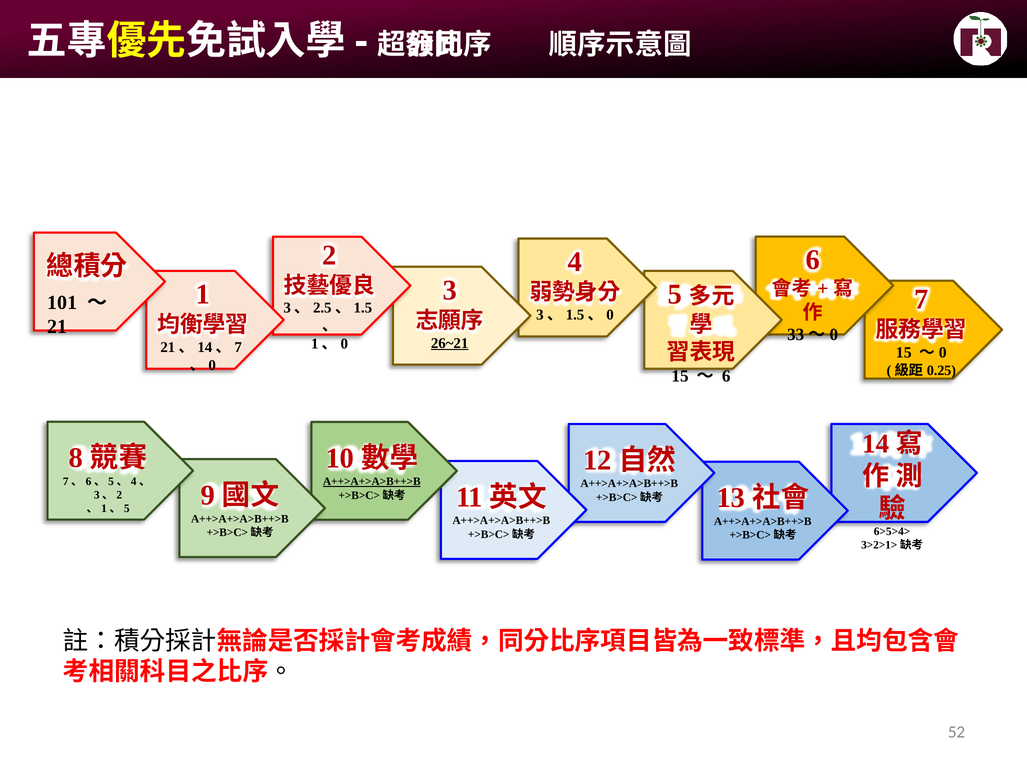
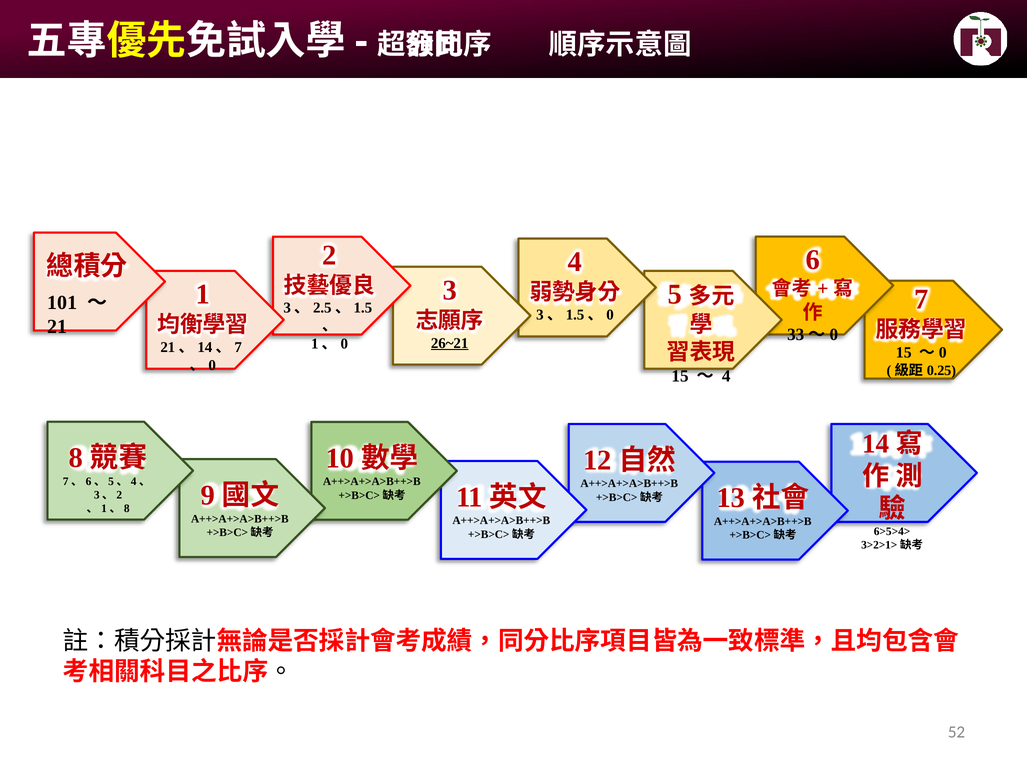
6: 6 -> 4 (726, 376)
A++>A+>A>B++>B underline: present -> none (372, 482)
5: 5 -> 8 (127, 509)
